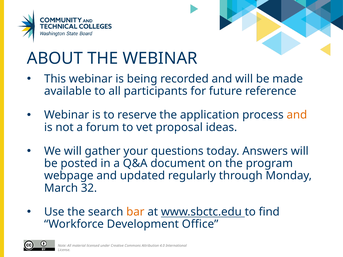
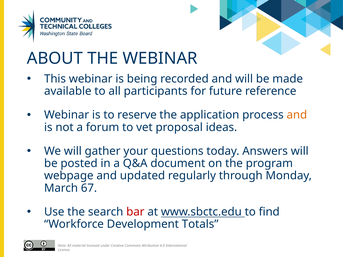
32: 32 -> 67 (89, 188)
bar colour: orange -> red (135, 212)
Office: Office -> Totals (200, 224)
